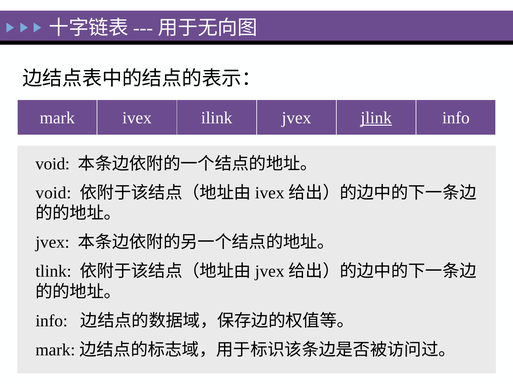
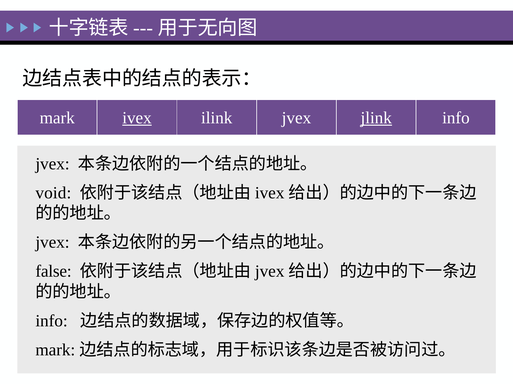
ivex underline: none -> present (137, 118)
void: void -> jvex (52, 164)
tlink: tlink -> false (54, 272)
